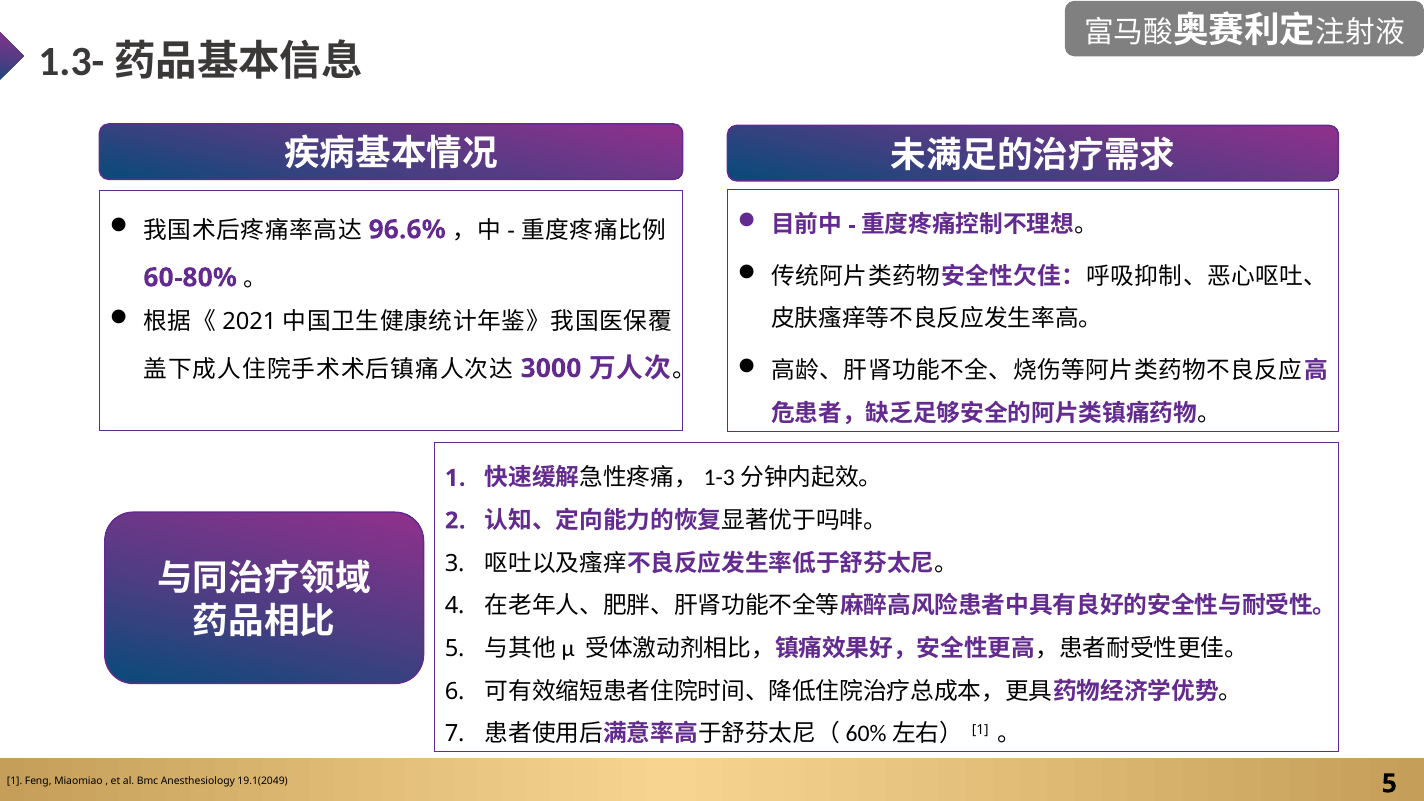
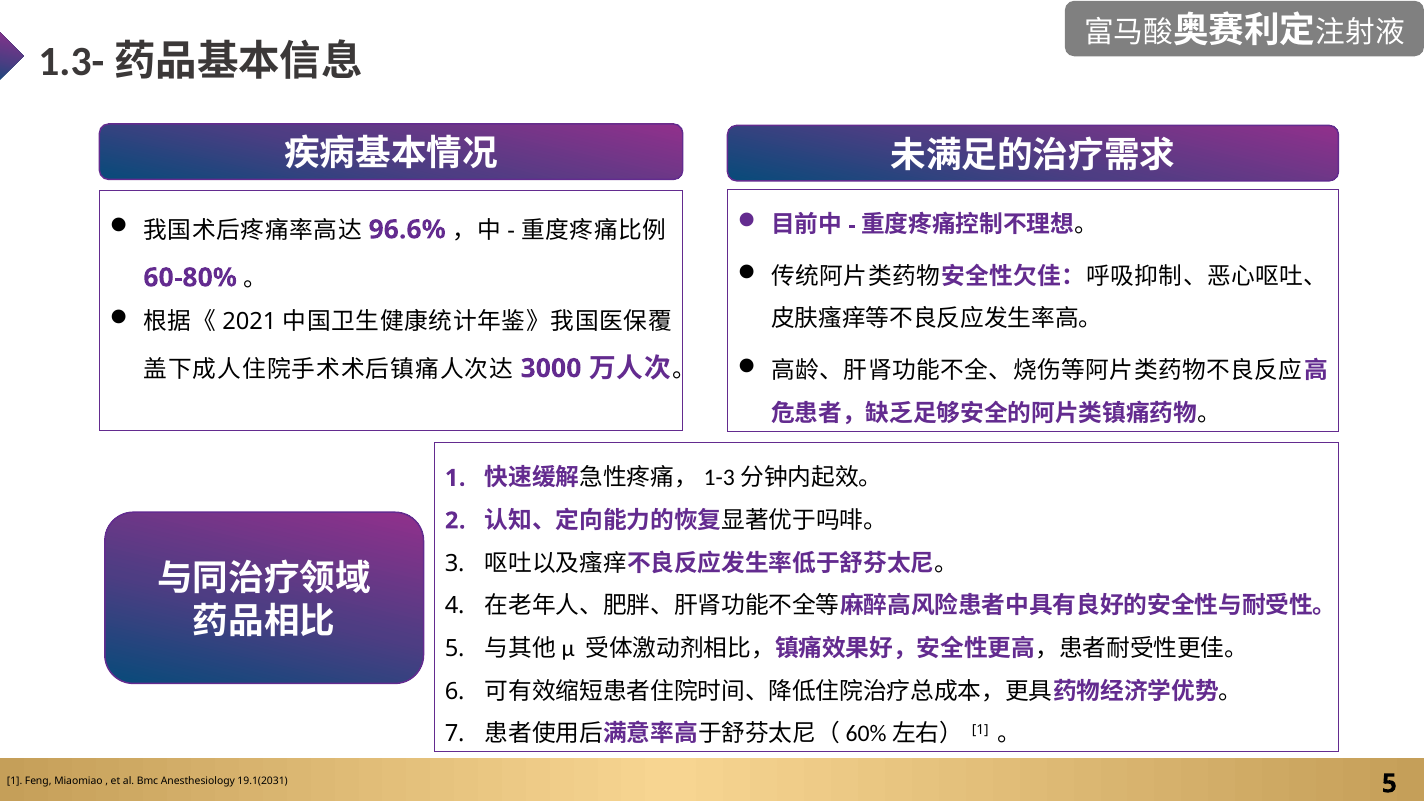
19.1(2049: 19.1(2049 -> 19.1(2031 (263, 781)
